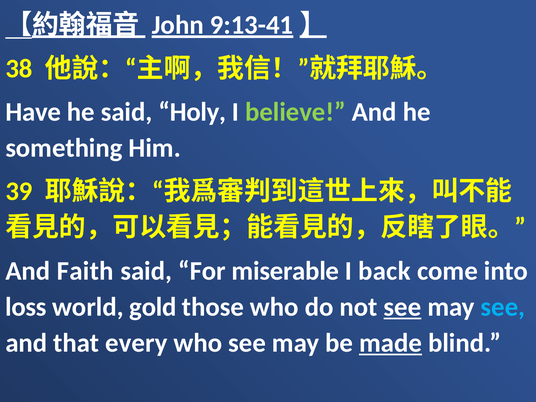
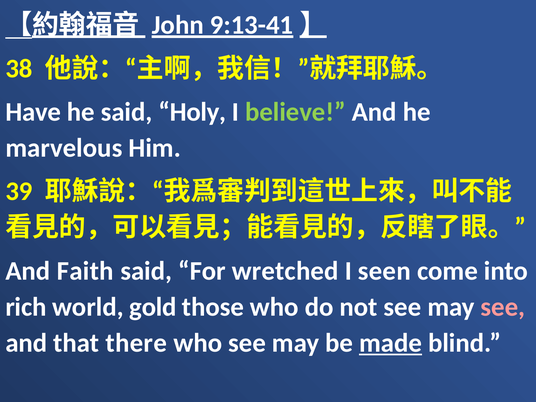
something: something -> marvelous (64, 148)
miserable: miserable -> wretched (285, 271)
back: back -> seen (384, 271)
loss: loss -> rich (26, 307)
see underline: present -> none (402, 307)
see colour: light blue -> pink (503, 307)
every: every -> there (136, 343)
